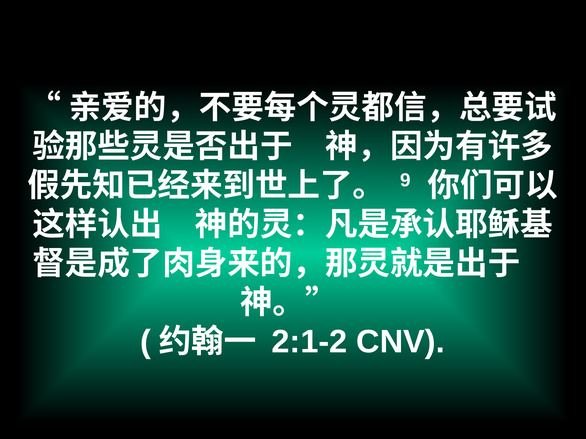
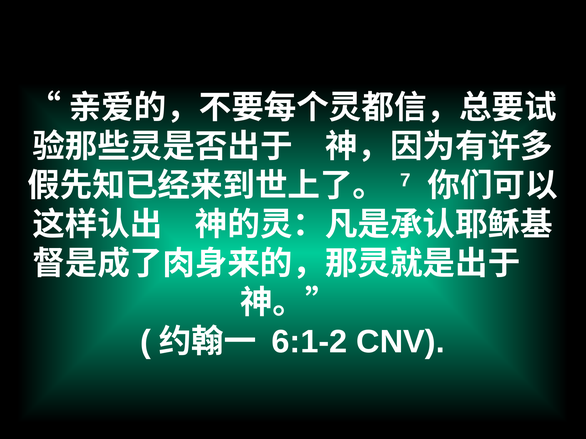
9: 9 -> 7 (406, 181)
2:1-2: 2:1-2 -> 6:1-2 (309, 342)
